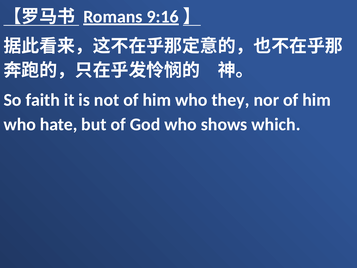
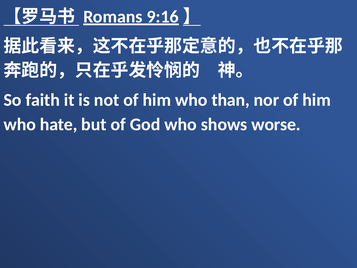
they: they -> than (231, 100)
which: which -> worse (276, 124)
